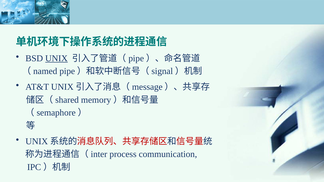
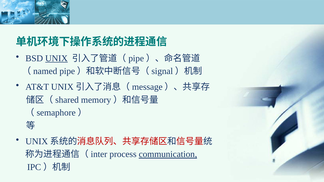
communication underline: none -> present (168, 155)
